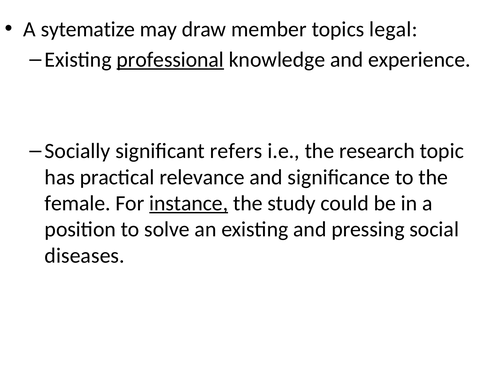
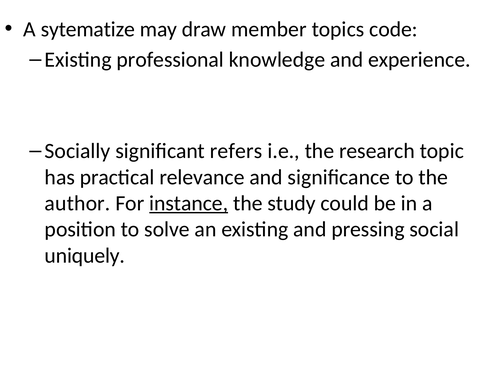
legal: legal -> code (394, 29)
professional underline: present -> none (170, 60)
female: female -> author (78, 203)
diseases: diseases -> uniquely (85, 255)
